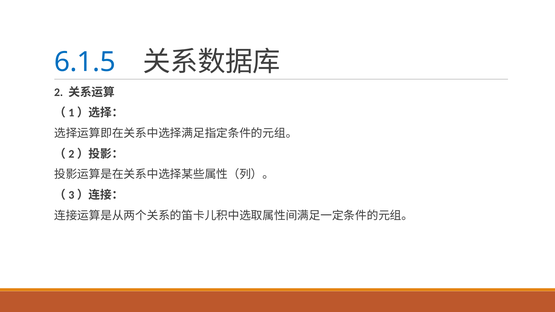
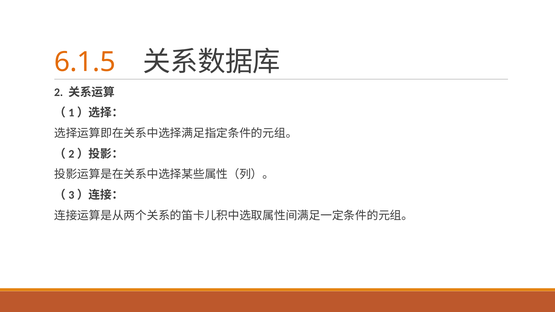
6.1.5 colour: blue -> orange (85, 62)
